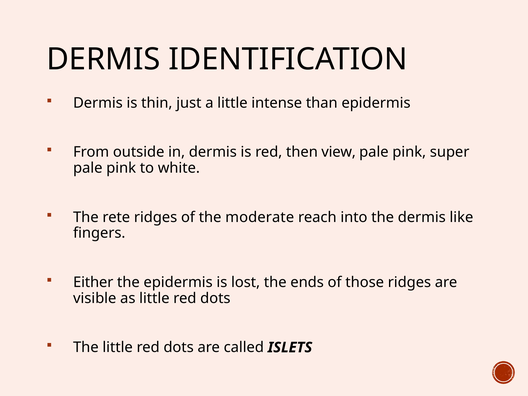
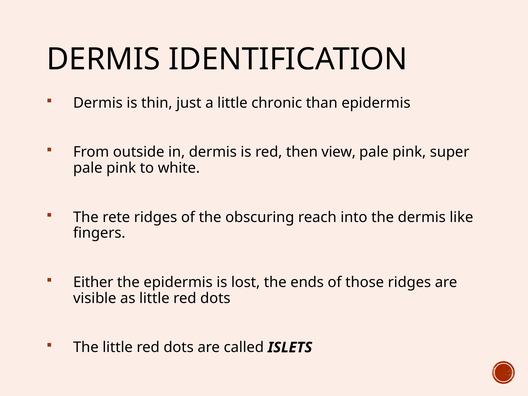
intense: intense -> chronic (277, 103)
moderate: moderate -> obscuring (260, 217)
